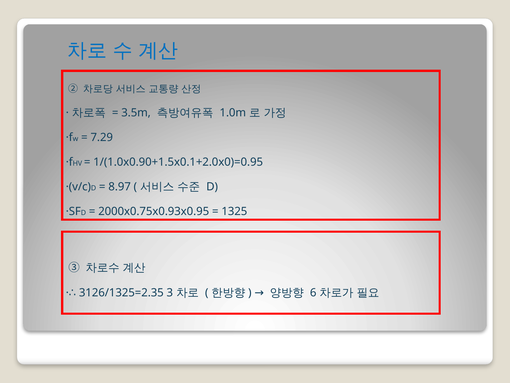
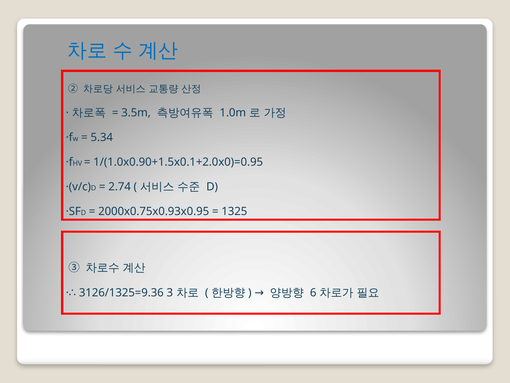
7.29: 7.29 -> 5.34 (102, 137)
8.97: 8.97 -> 2.74 (120, 187)
3126/1325=2.35: 3126/1325=2.35 -> 3126/1325=9.36 (121, 292)
